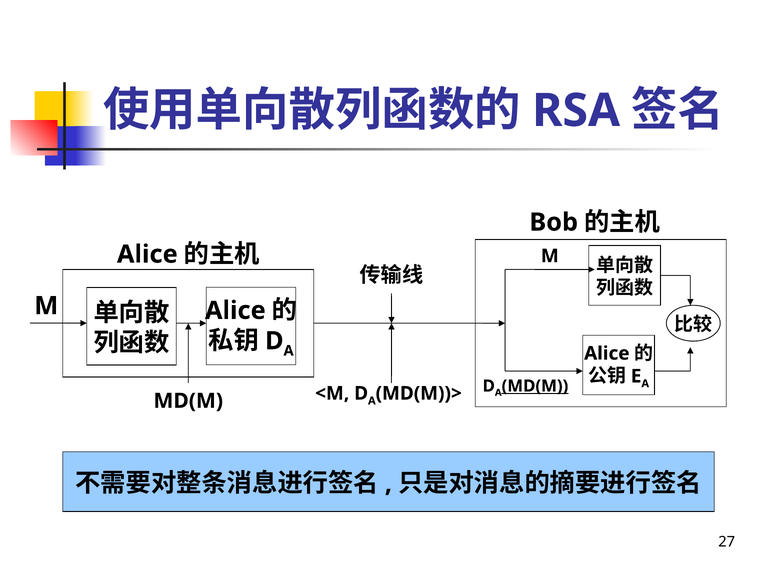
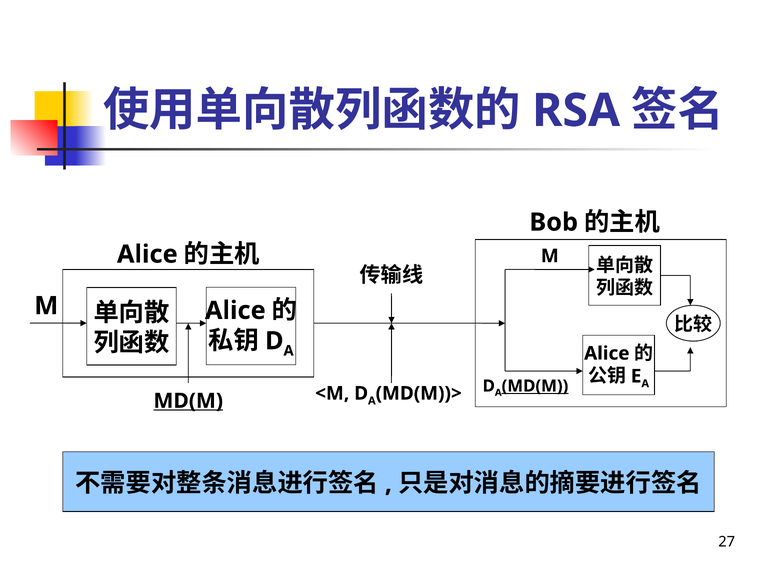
MD(M underline: none -> present (188, 401)
